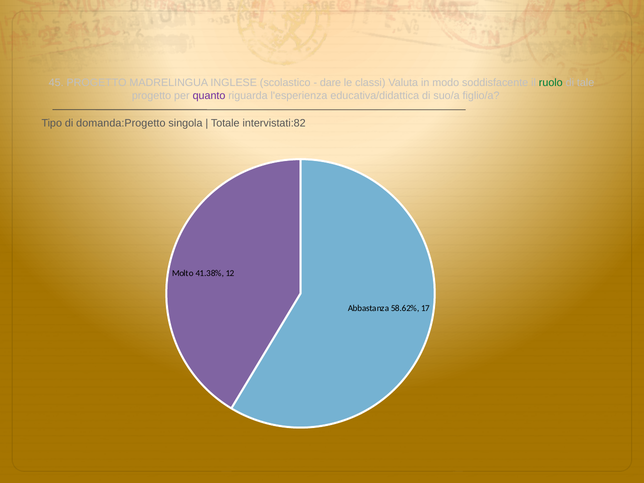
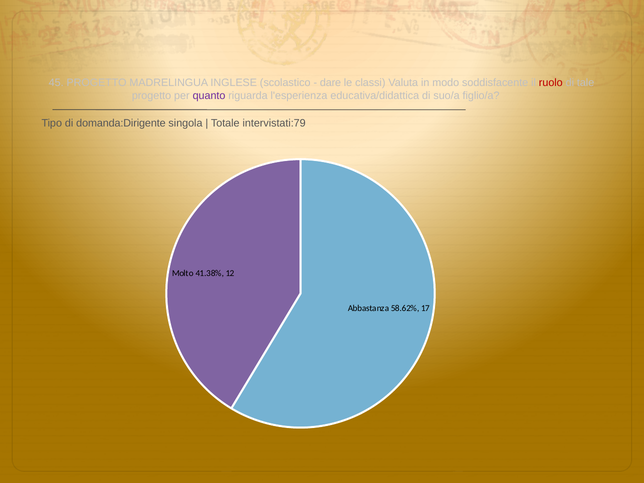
ruolo colour: green -> red (551, 83)
domanda:Progetto: domanda:Progetto -> domanda:Dirigente (121, 123)
intervistati:82: intervistati:82 -> intervistati:79 (274, 123)
